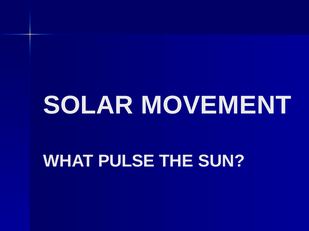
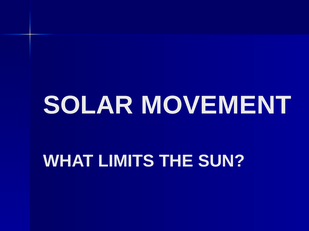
PULSE: PULSE -> LIMITS (126, 162)
